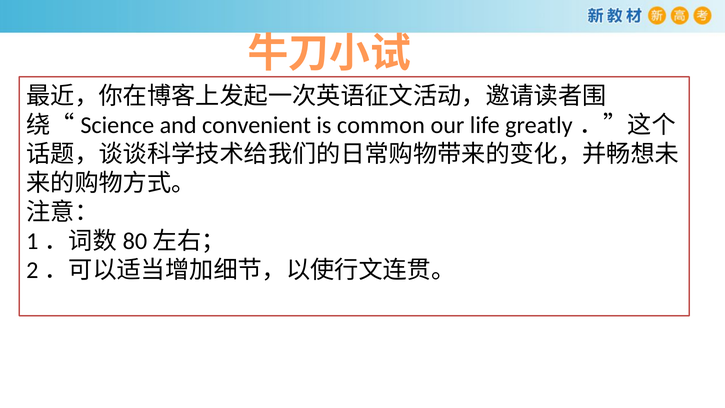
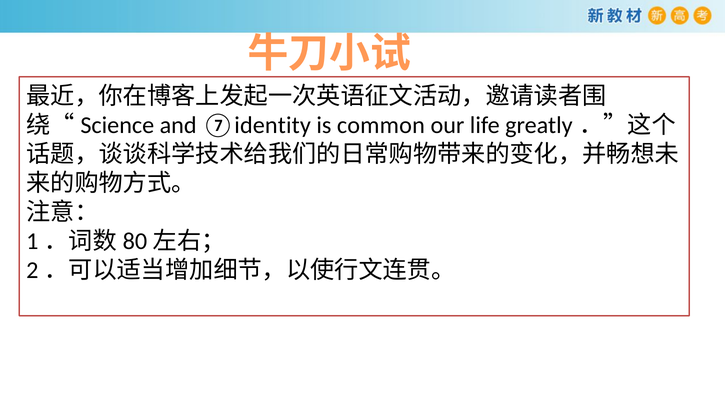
convenient: convenient -> ⑦identity (256, 125)
